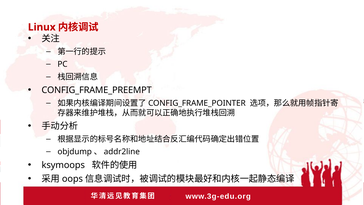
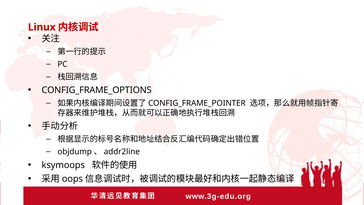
CONFIG_FRAME_PREEMPT: CONFIG_FRAME_PREEMPT -> CONFIG_FRAME_OPTIONS (97, 90)
